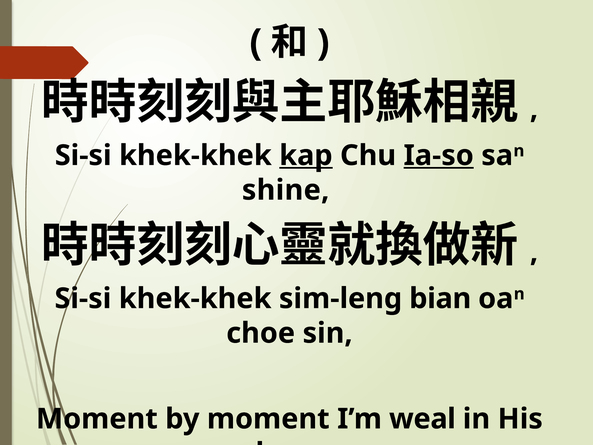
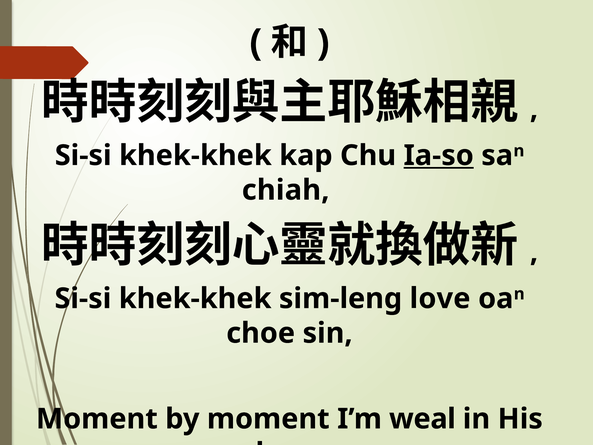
kap underline: present -> none (306, 155)
shine: shine -> chiah (286, 190)
sim-leng bian: bian -> love (440, 298)
